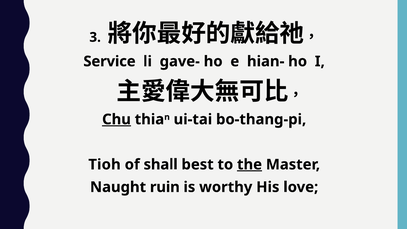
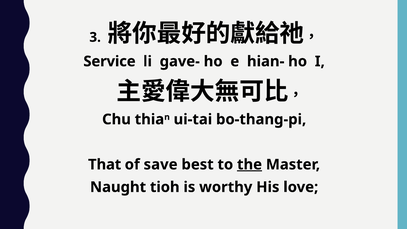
Chu underline: present -> none (117, 119)
Tioh: Tioh -> That (105, 164)
shall: shall -> save (161, 164)
ruin: ruin -> tioh (165, 187)
